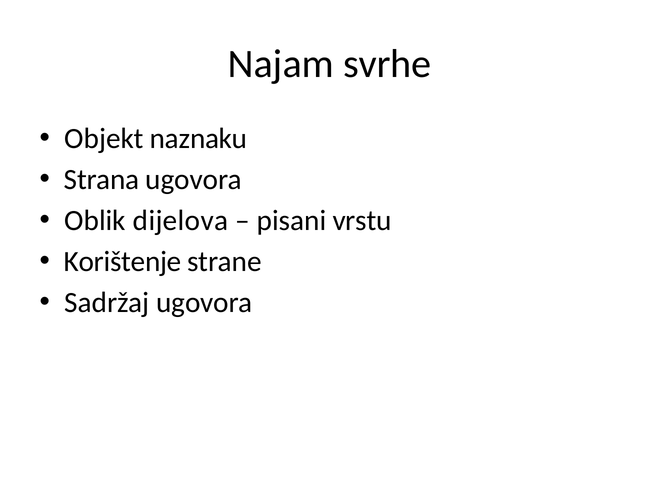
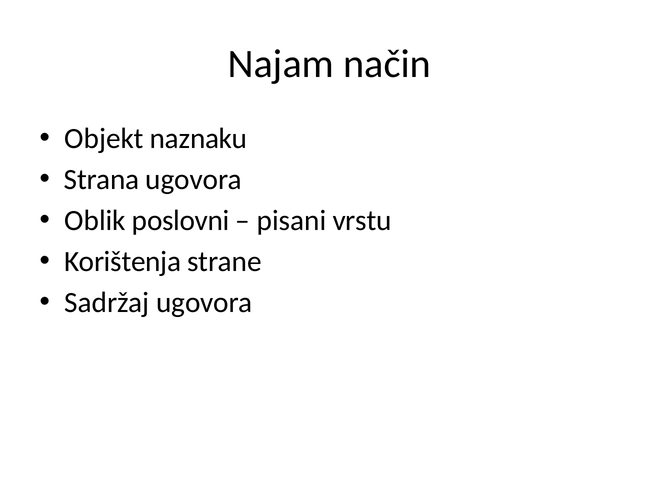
svrhe: svrhe -> način (387, 64)
dijelova: dijelova -> poslovni (181, 220)
Korištenje: Korištenje -> Korištenja (123, 261)
